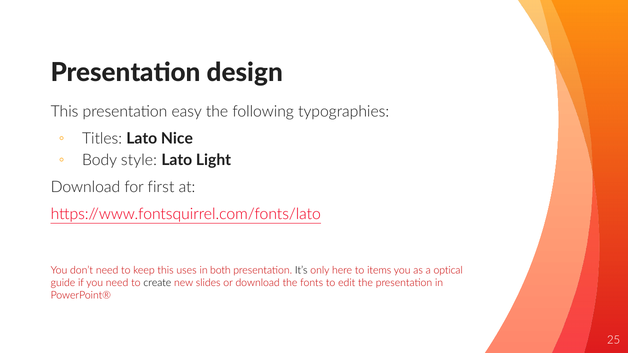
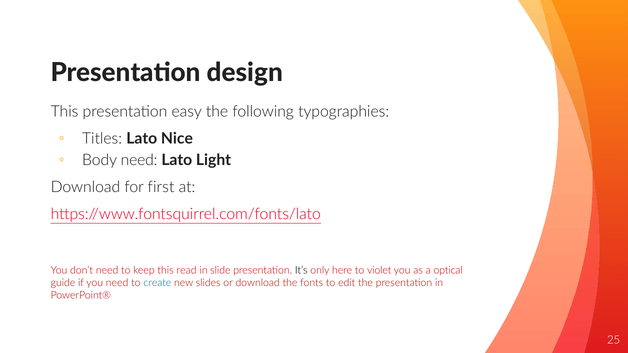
Body style: style -> need (139, 160)
uses: uses -> read (187, 270)
both: both -> slide (220, 270)
items: items -> violet (379, 270)
create colour: black -> blue (157, 283)
